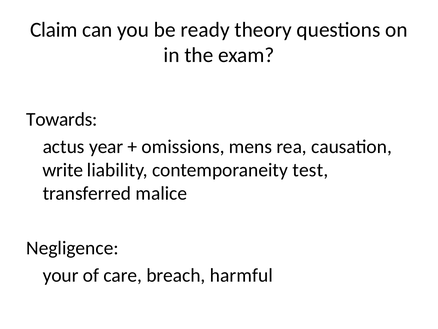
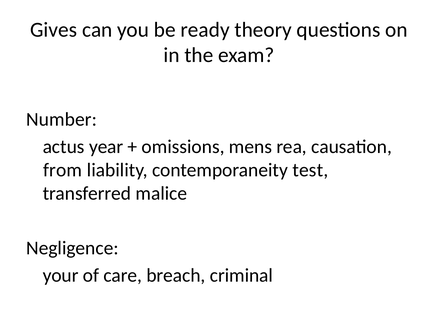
Claim: Claim -> Gives (54, 30)
Towards: Towards -> Number (62, 119)
write: write -> from (63, 170)
harmful: harmful -> criminal (241, 275)
